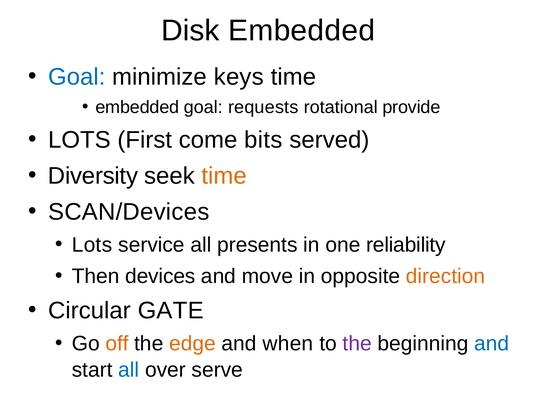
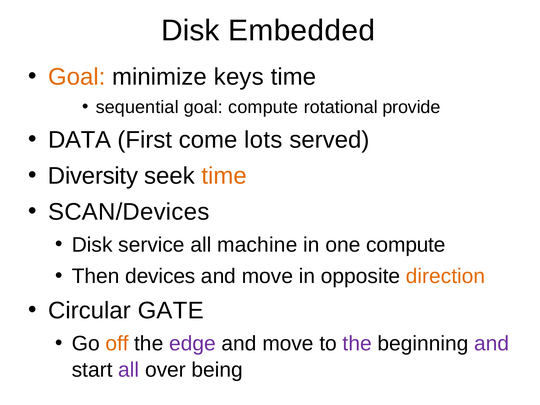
Goal colour: blue -> orange (77, 77)
embedded: embedded -> sequential (137, 107)
goal requests: requests -> compute (263, 107)
LOTS: LOTS -> DATA (80, 140)
bits: bits -> lots (263, 140)
Lots: Lots -> Disk (92, 245)
presents: presents -> machine (257, 245)
one reliability: reliability -> compute (406, 245)
edge colour: orange -> purple (192, 344)
when: when -> move (288, 344)
and colour: blue -> purple (492, 344)
all colour: blue -> purple (129, 370)
serve: serve -> being (217, 370)
